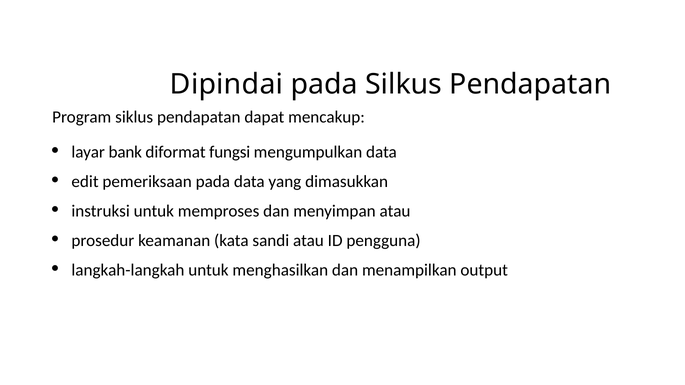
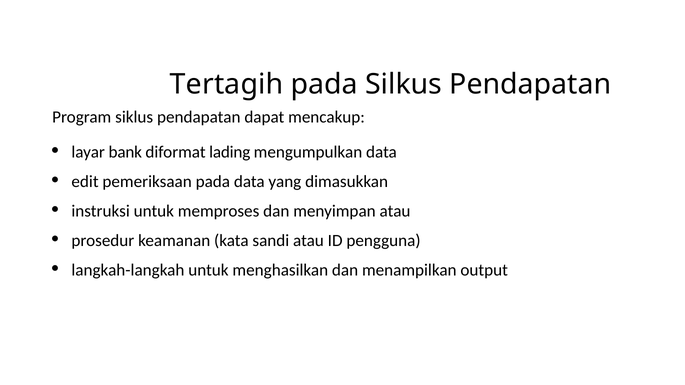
Dipindai: Dipindai -> Tertagih (227, 85)
fungsi: fungsi -> lading (230, 152)
